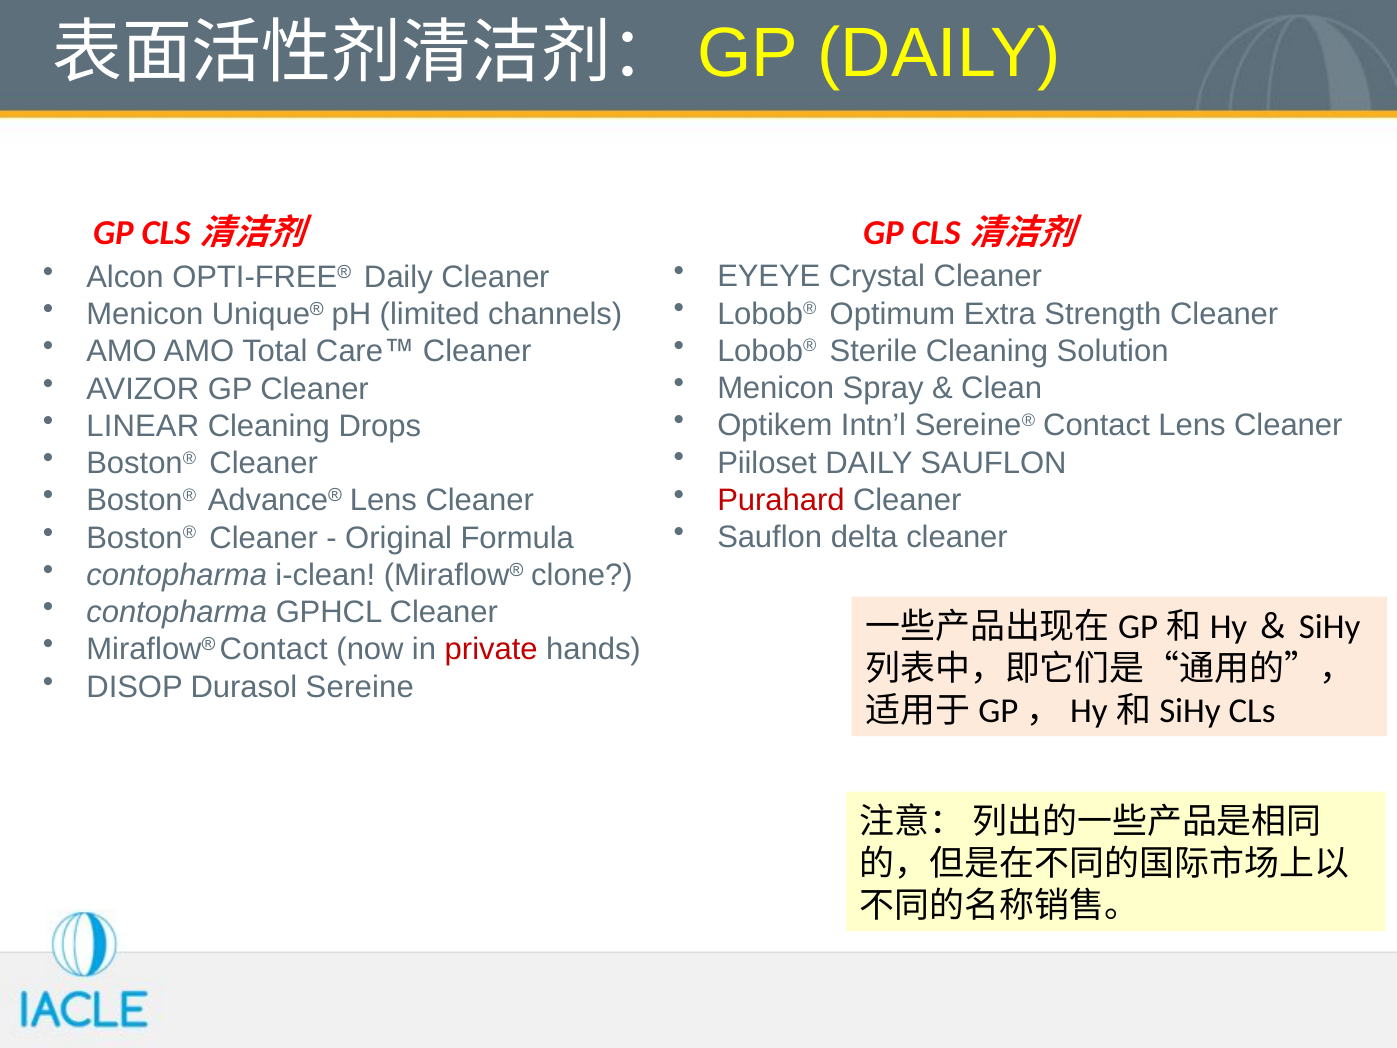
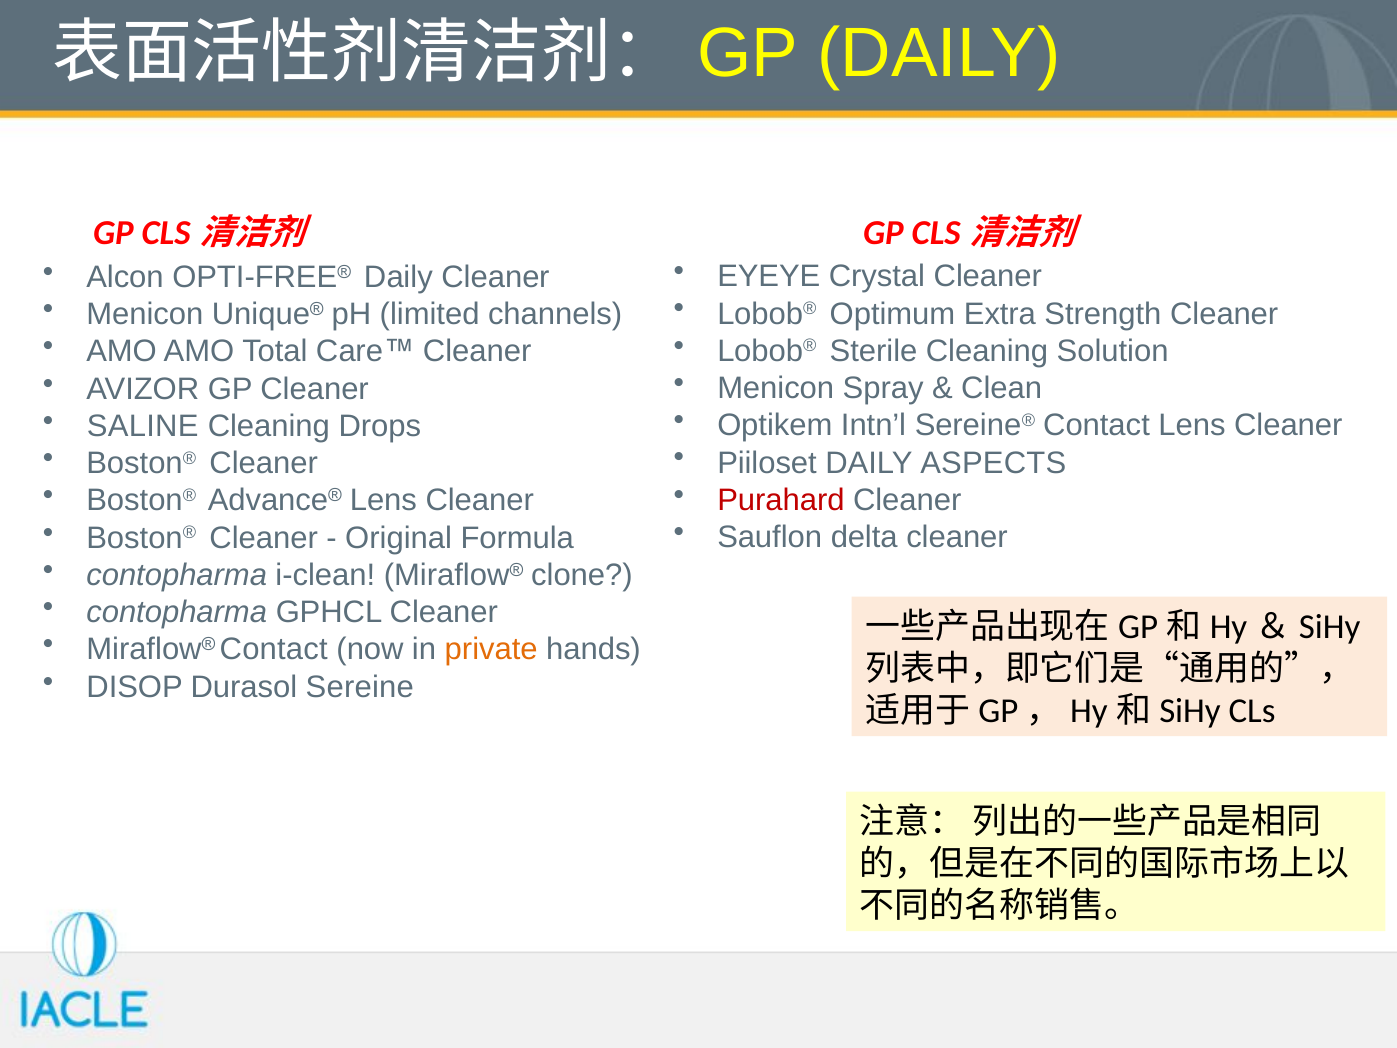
LINEAR: LINEAR -> SALINE (143, 426)
DAILY SAUFLON: SAUFLON -> ASPECTS (993, 463)
private colour: red -> orange (491, 650)
